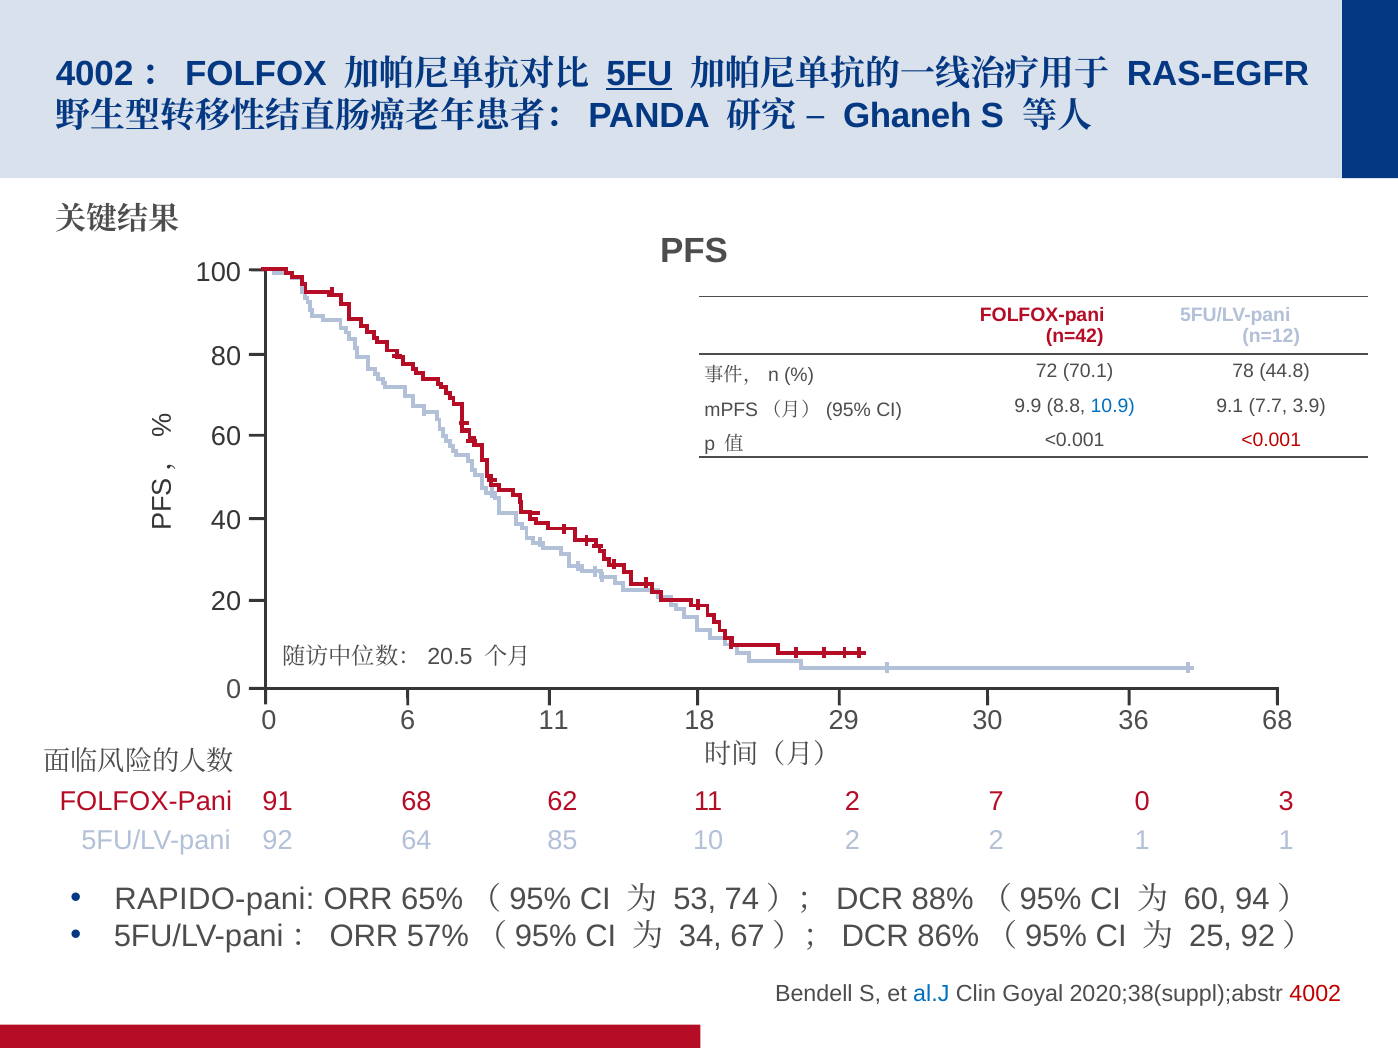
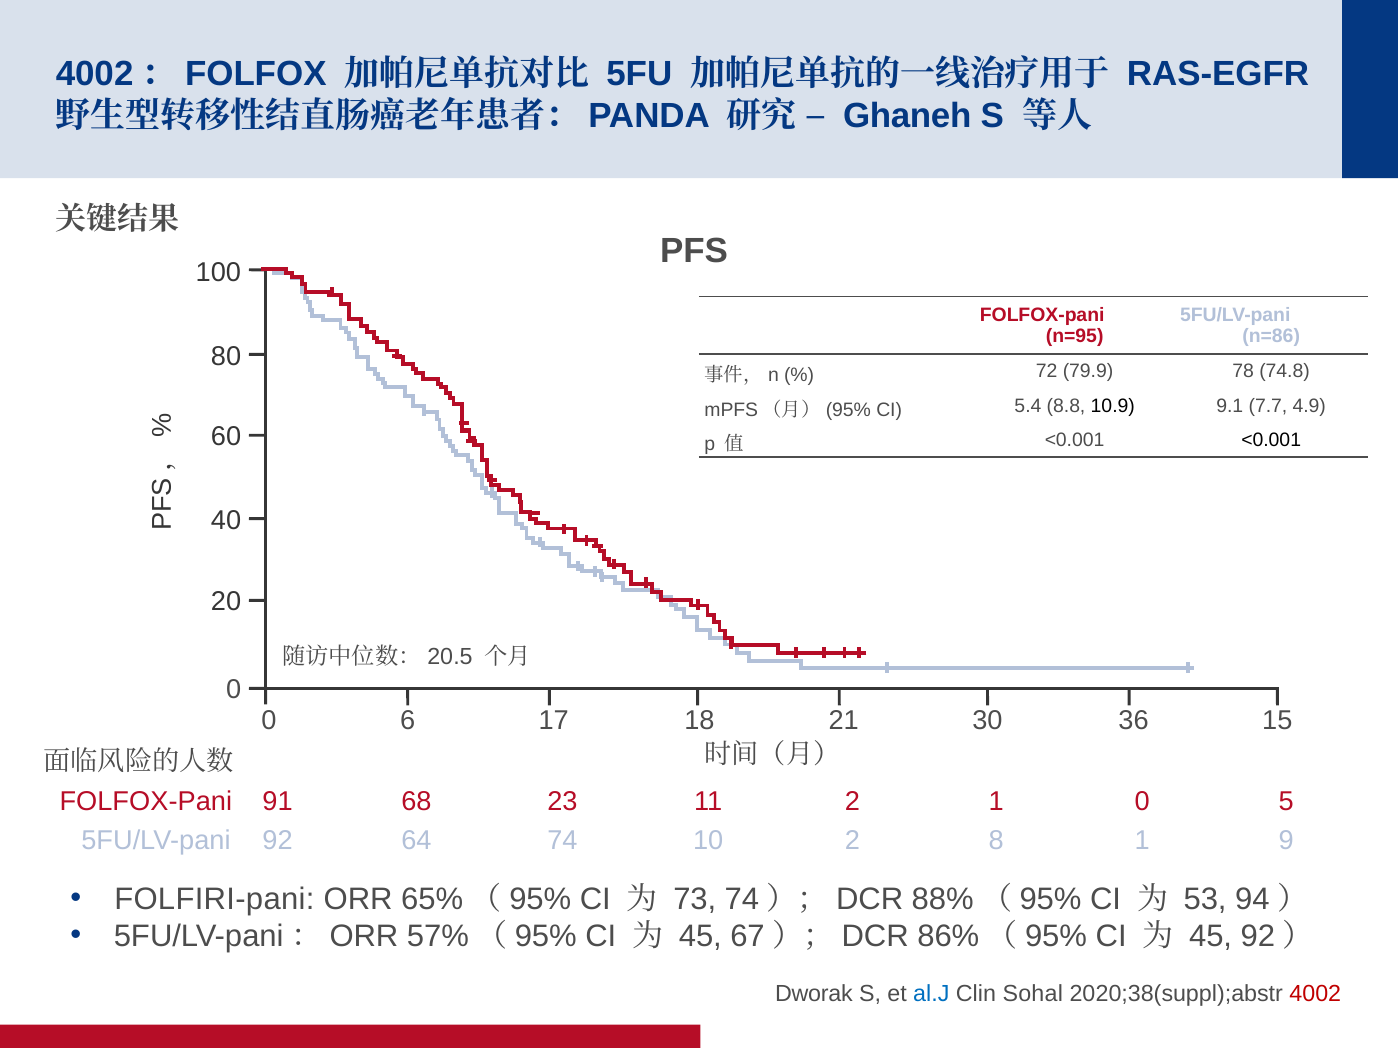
5FU underline: present -> none (639, 74)
n=42: n=42 -> n=95 (1075, 337)
n=12: n=12 -> n=86 (1271, 337)
70.1: 70.1 -> 79.9 (1088, 372)
44.8: 44.8 -> 74.8 (1285, 372)
9.9: 9.9 -> 5.4 (1028, 406)
10.9 colour: blue -> black (1113, 406)
3.9: 3.9 -> 4.9 (1309, 406)
<0.001 colour: red -> black (1271, 441)
6 11: 11 -> 17 (554, 721)
29: 29 -> 21 (844, 721)
36 68: 68 -> 15 (1277, 721)
62: 62 -> 23 (562, 801)
2 7: 7 -> 1 (996, 801)
3: 3 -> 5 (1286, 801)
85: 85 -> 74 (562, 841)
2 2: 2 -> 8 (996, 841)
1 1: 1 -> 9 (1286, 841)
RAPIDO-pani: RAPIDO-pani -> FOLFIRI-pani (214, 899)
53: 53 -> 73 (695, 899)
60: 60 -> 53 (1205, 899)
34: 34 -> 45 (700, 937)
25: 25 -> 45 (1211, 937)
Bendell: Bendell -> Dworak (814, 994)
Goyal: Goyal -> Sohal (1033, 994)
